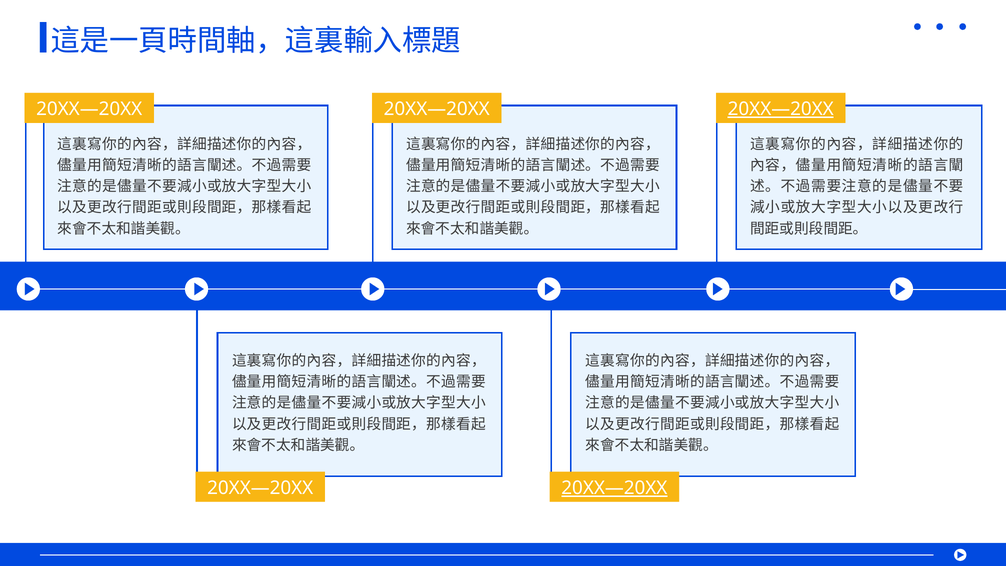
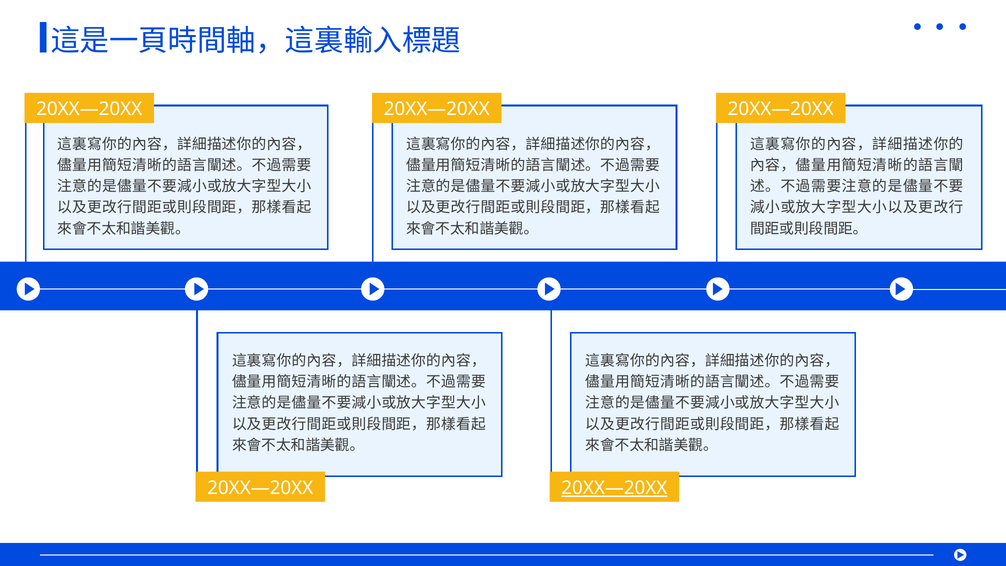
20XX—20XX underline: present -> none (781, 109)
